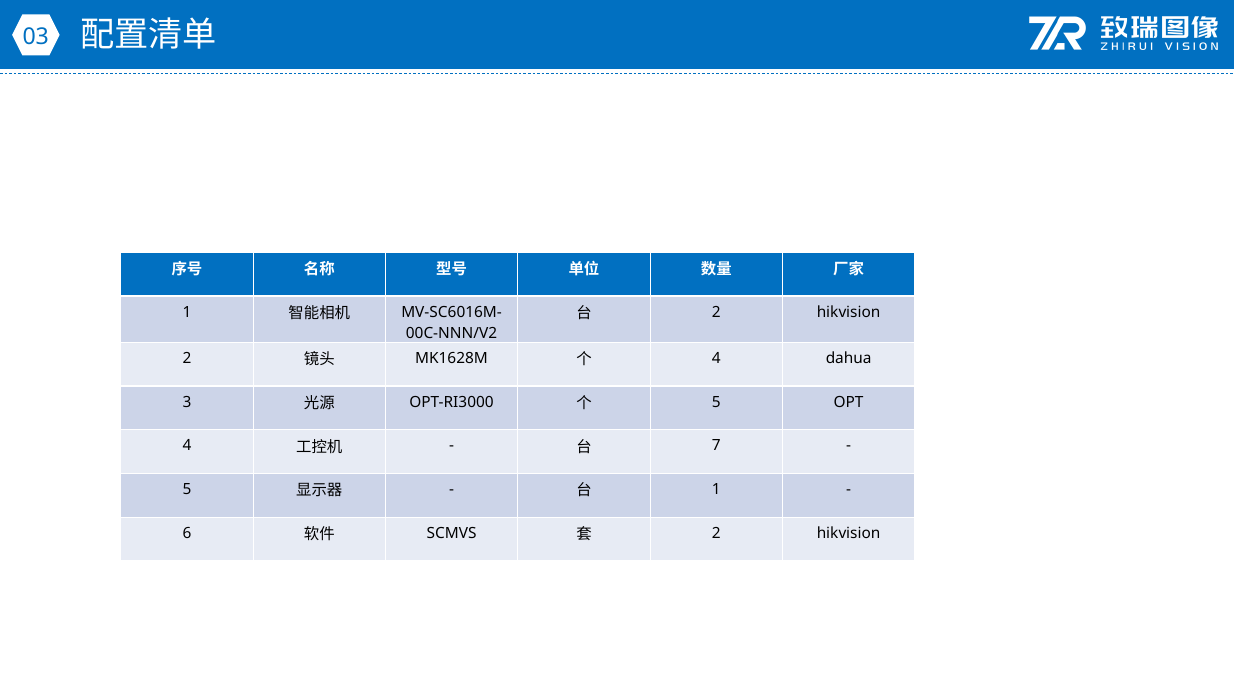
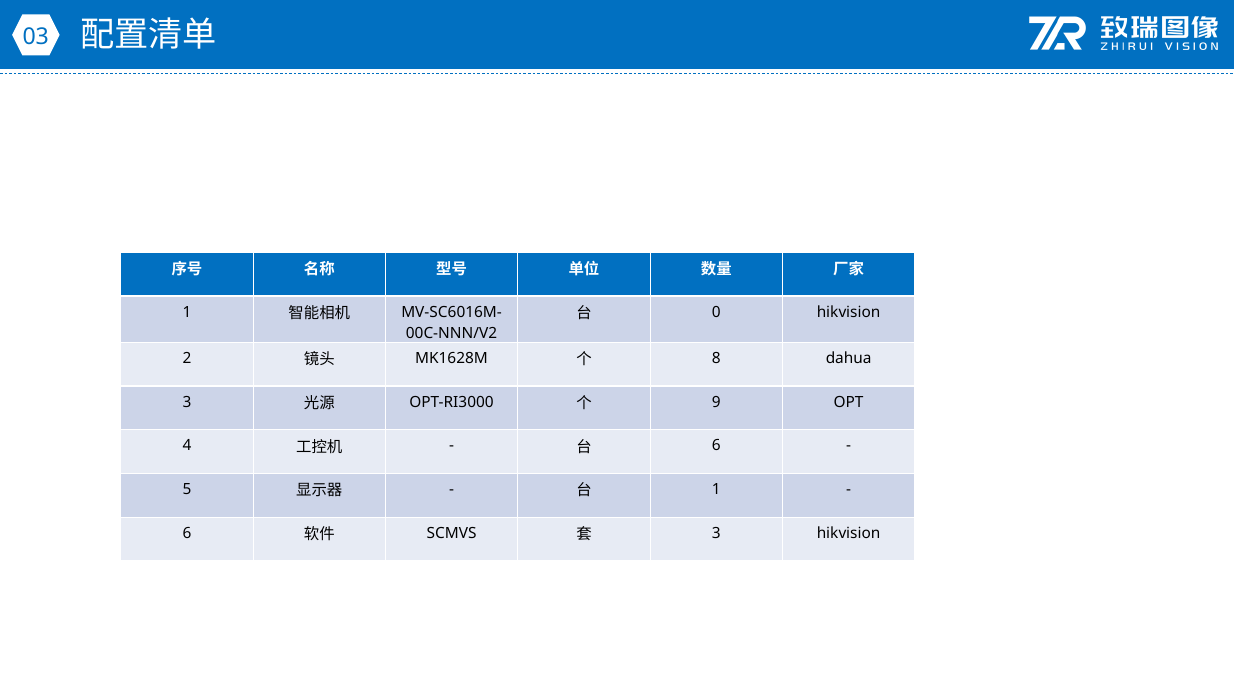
2: 2 -> 0 (716, 312)
4: 4 -> 8 (716, 358)
5: 5 -> 9 (716, 402)
7: 7 -> 6 (716, 446)
2: 2 -> 3 (716, 533)
